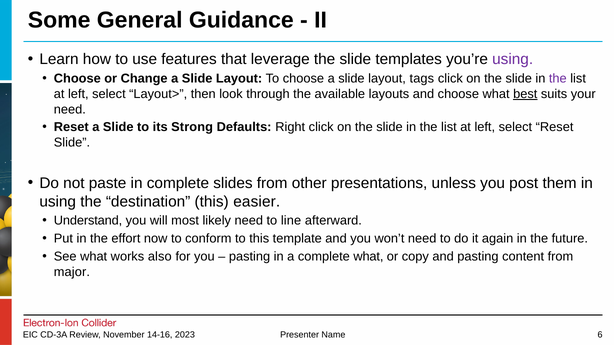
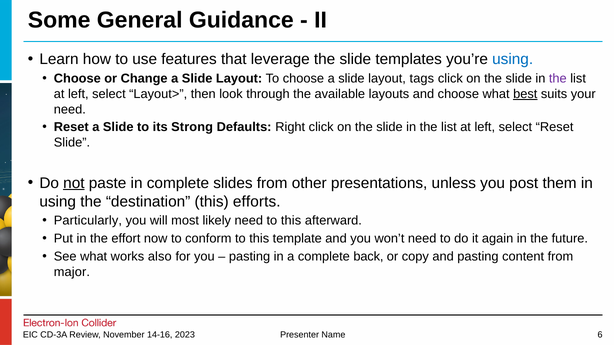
using colour: purple -> blue (513, 59)
not underline: none -> present (74, 183)
easier: easier -> efforts (257, 202)
Understand: Understand -> Particularly (88, 221)
need to line: line -> this (291, 221)
complete what: what -> back (368, 257)
